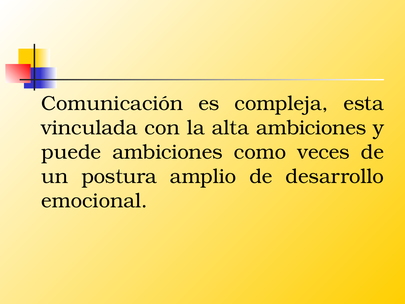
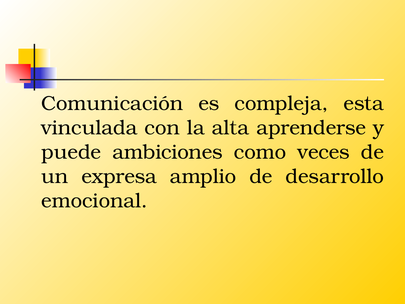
alta ambiciones: ambiciones -> aprenderse (311, 128)
postura: postura -> expresa (119, 176)
